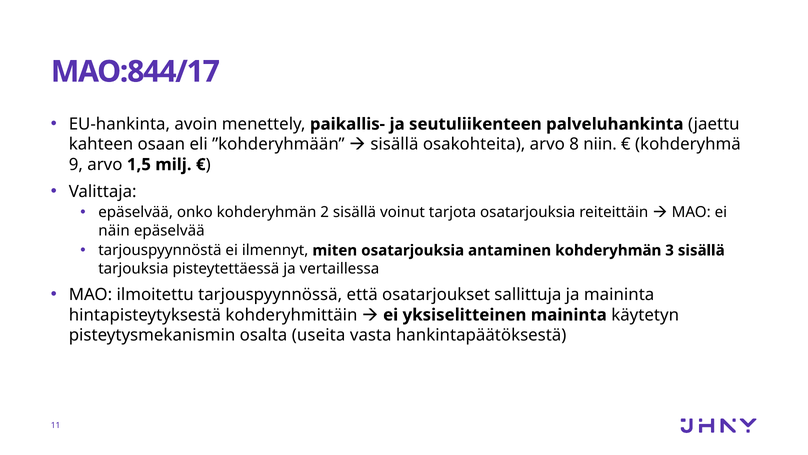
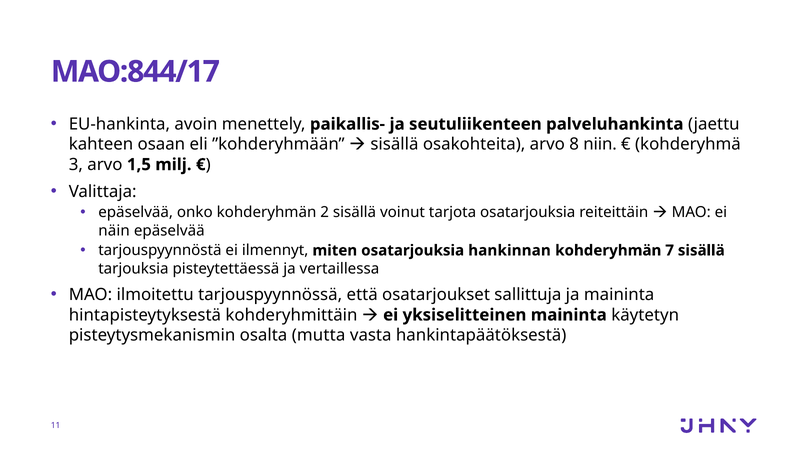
9: 9 -> 3 (76, 164)
antaminen: antaminen -> hankinnan (510, 250)
3: 3 -> 7 (670, 250)
useita: useita -> mutta (319, 335)
